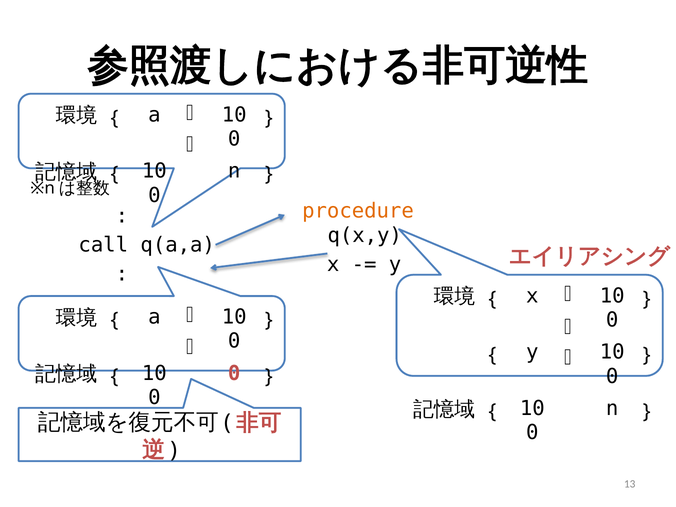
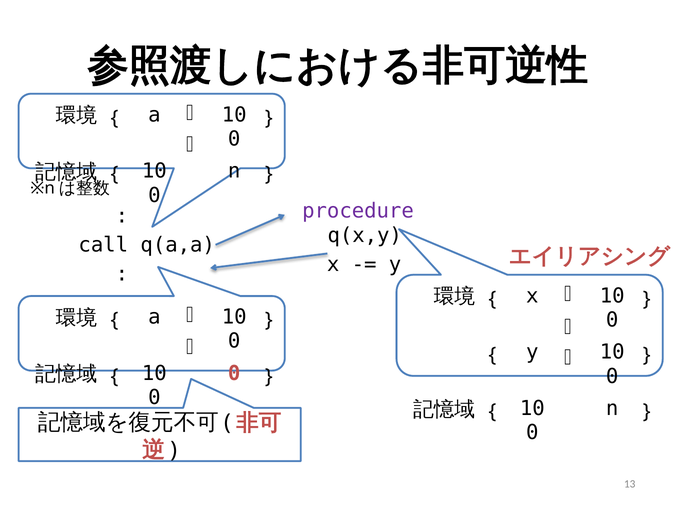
procedure colour: orange -> purple (358, 211)
